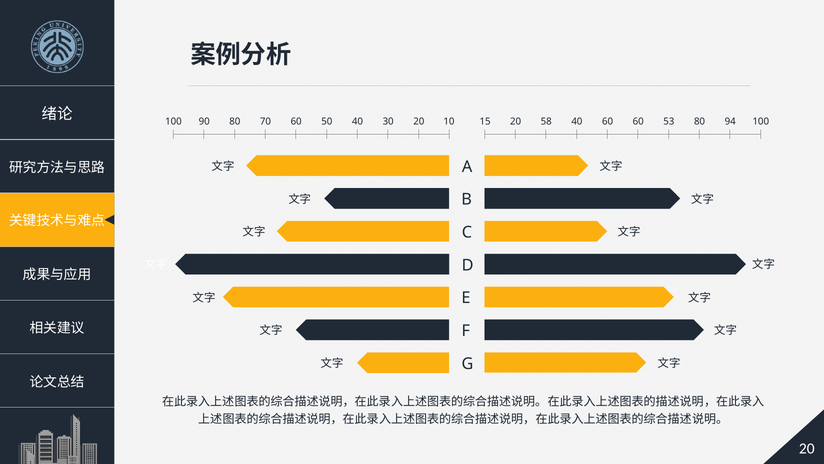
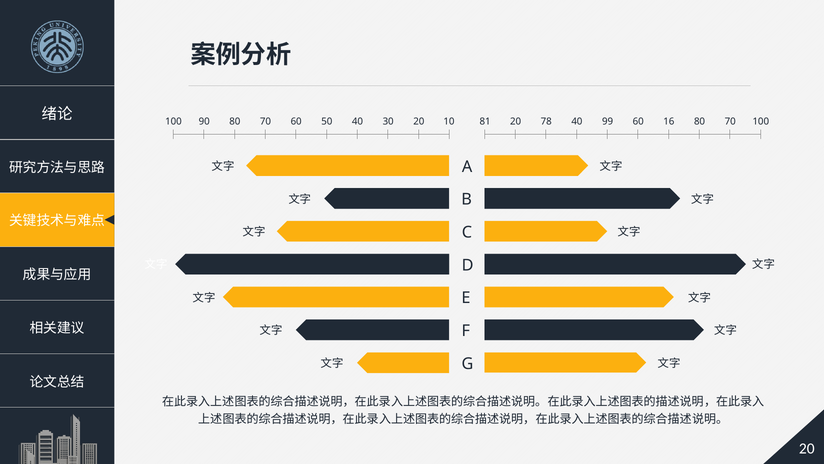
15: 15 -> 81 (485, 121)
58: 58 -> 78 (546, 121)
40 60: 60 -> 99 (608, 121)
53: 53 -> 16 (669, 121)
80 94: 94 -> 70 (730, 121)
